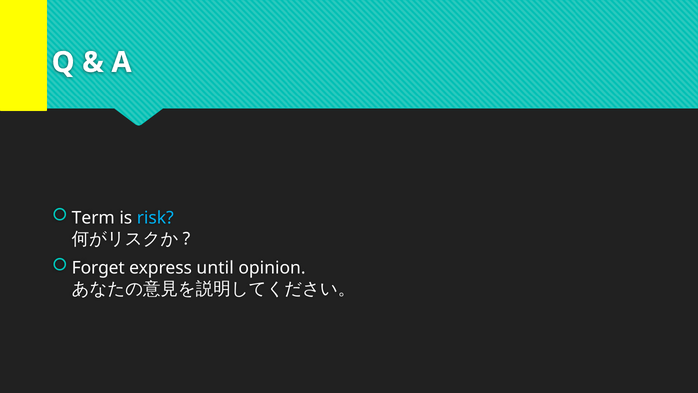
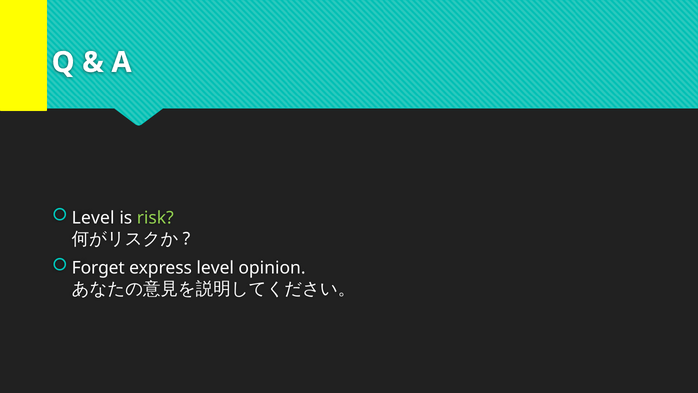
Term: Term -> Level (93, 218)
risk colour: light blue -> light green (155, 218)
express until: until -> level (215, 268)
